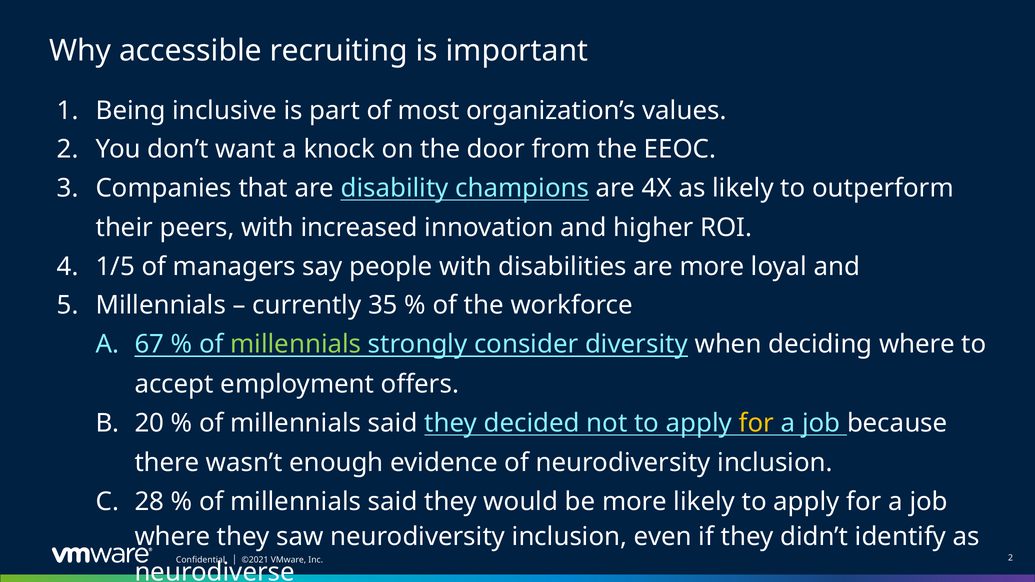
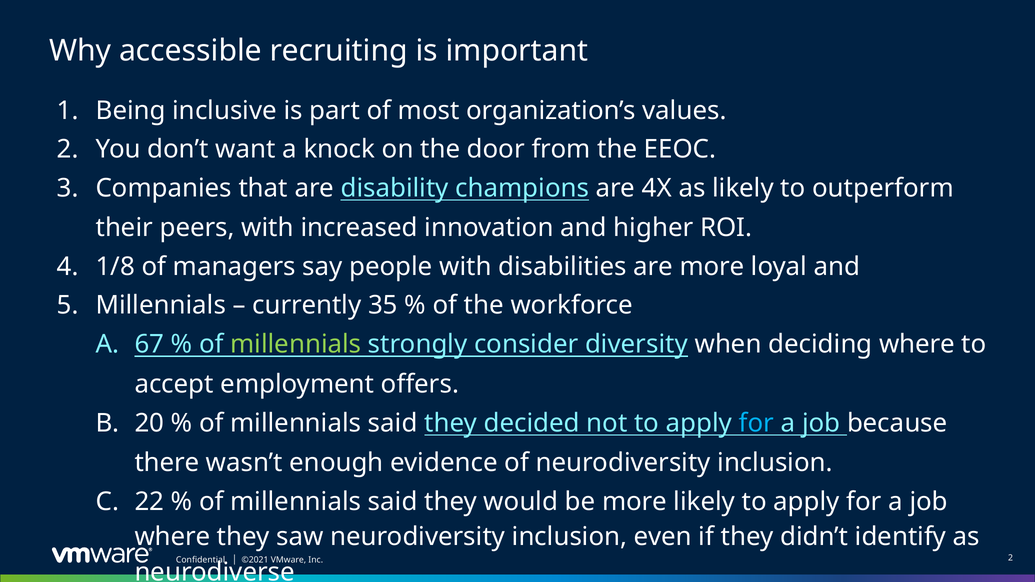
1/5: 1/5 -> 1/8 (115, 267)
for colour: yellow -> light blue (756, 423)
28: 28 -> 22 (149, 502)
